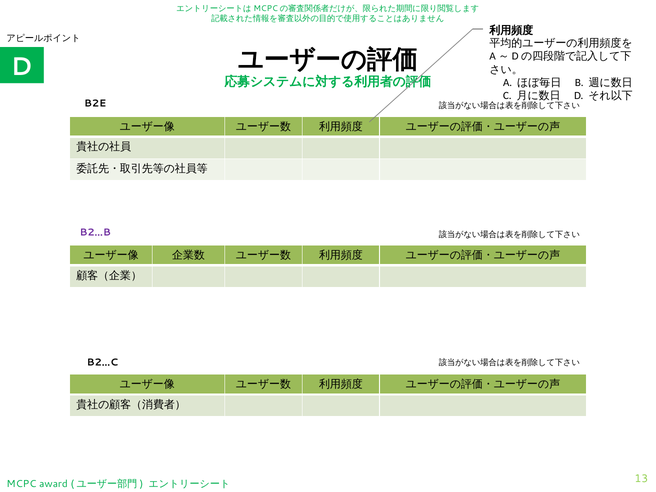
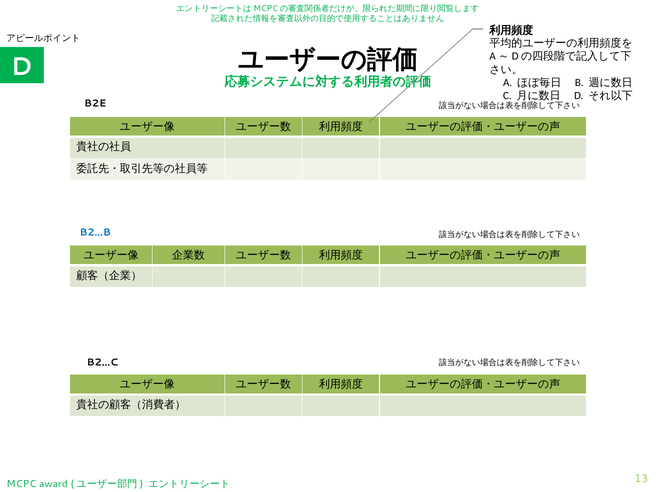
B2…B colour: purple -> blue (95, 233)
